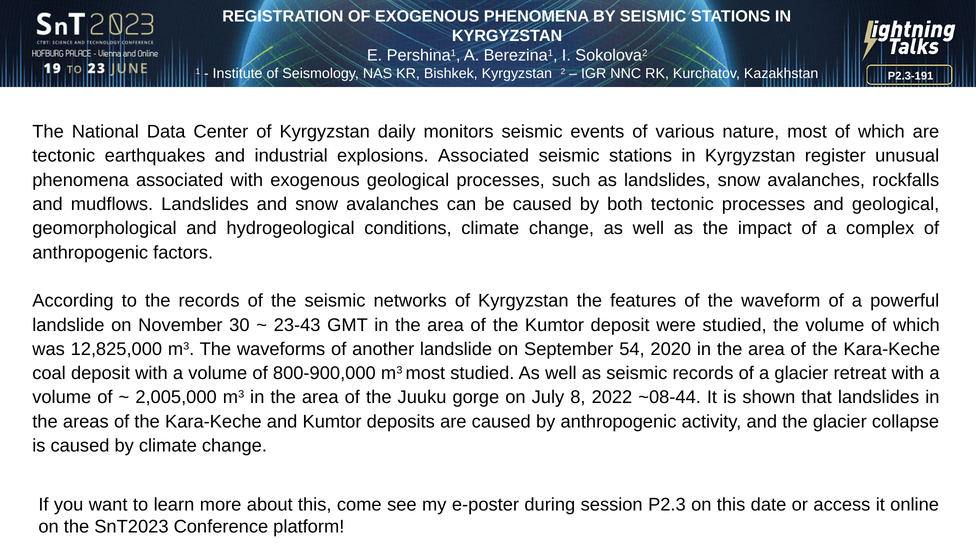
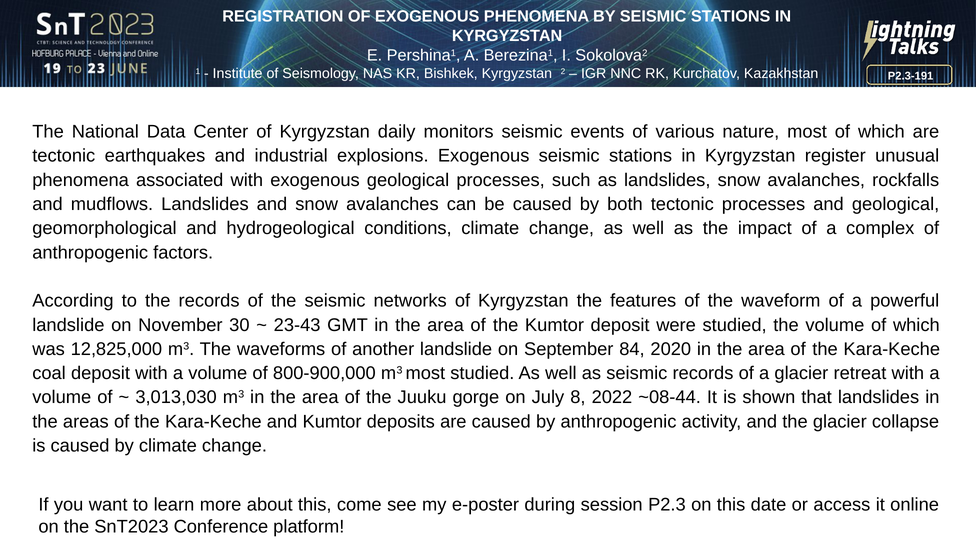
explosions Associated: Associated -> Exogenous (484, 156)
54: 54 -> 84 (632, 349)
2,005,000: 2,005,000 -> 3,013,030 (176, 397)
